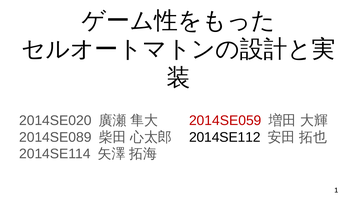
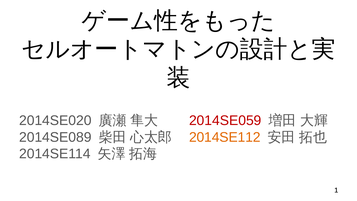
2014SE112 colour: black -> orange (225, 137)
